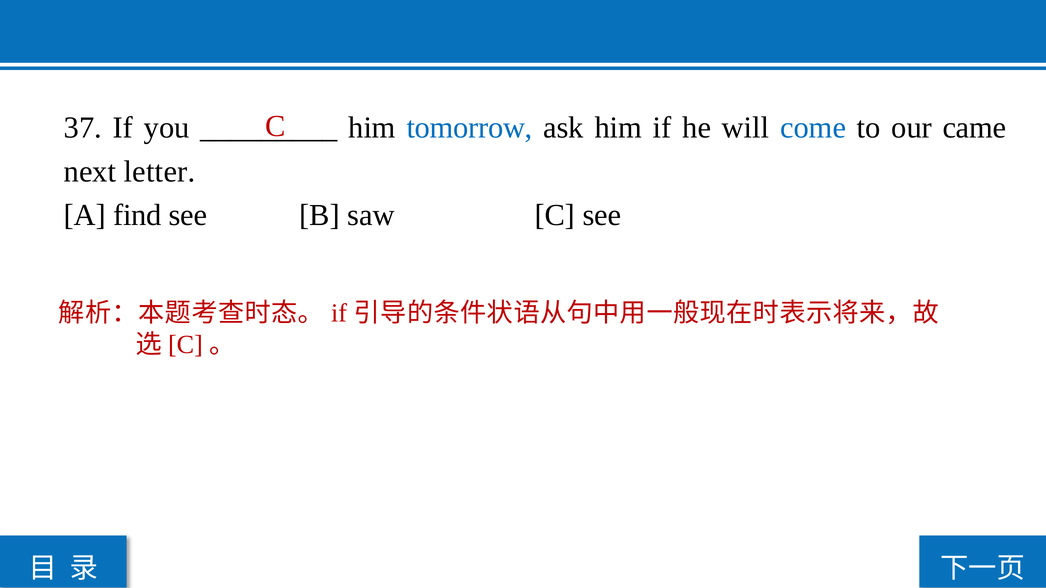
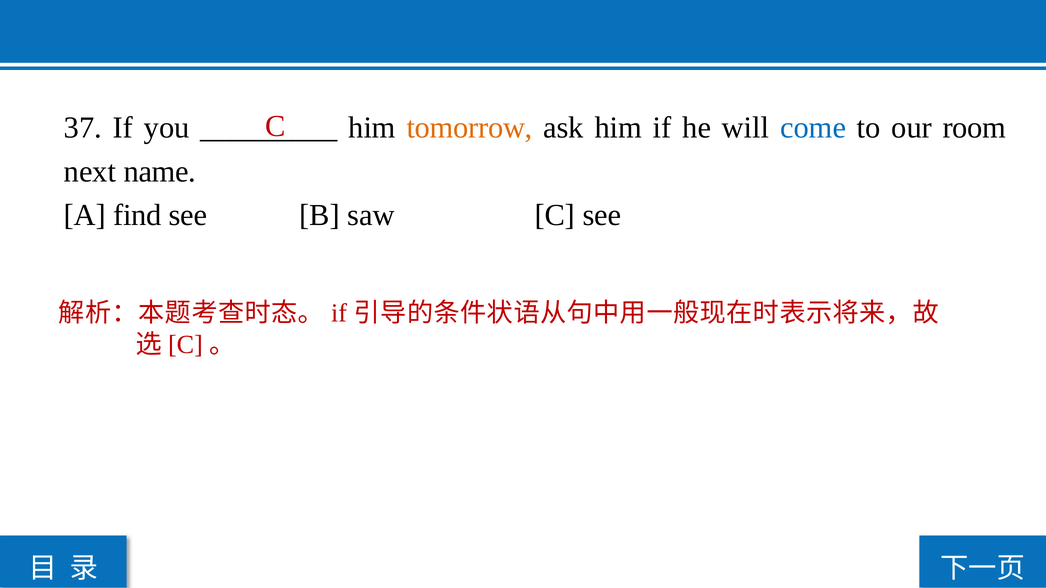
tomorrow colour: blue -> orange (470, 128)
came: came -> room (974, 128)
letter: letter -> name (160, 172)
